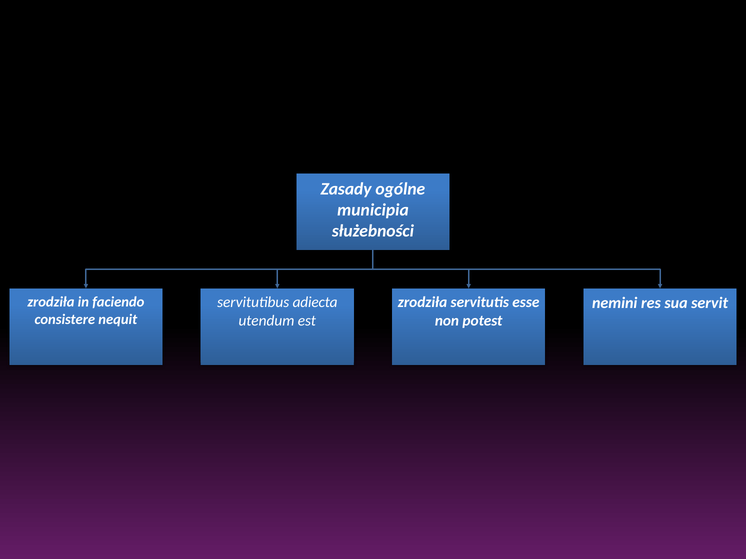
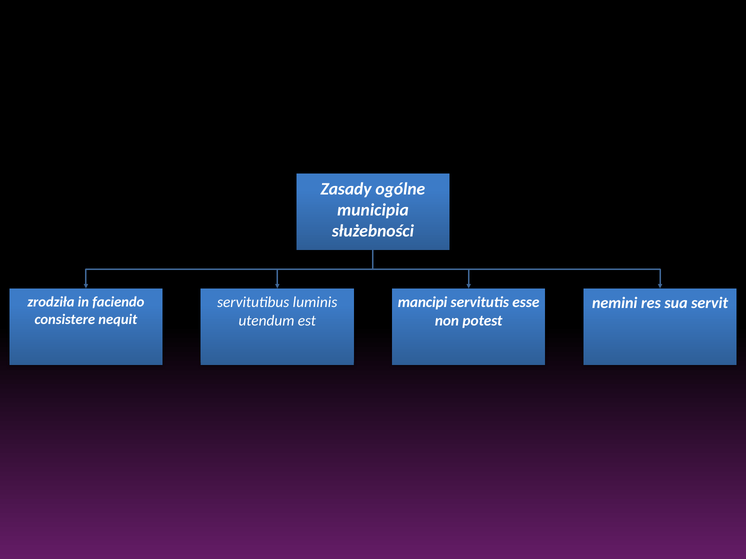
adiecta: adiecta -> luminis (315, 303)
zrodziła: zrodziła -> mancipi (423, 303)
